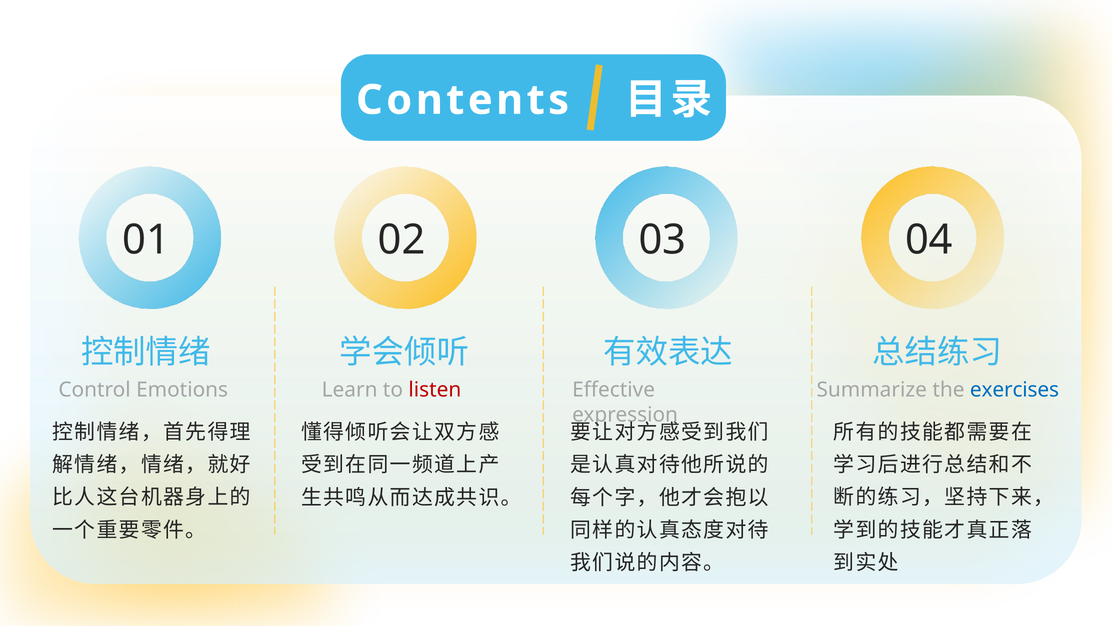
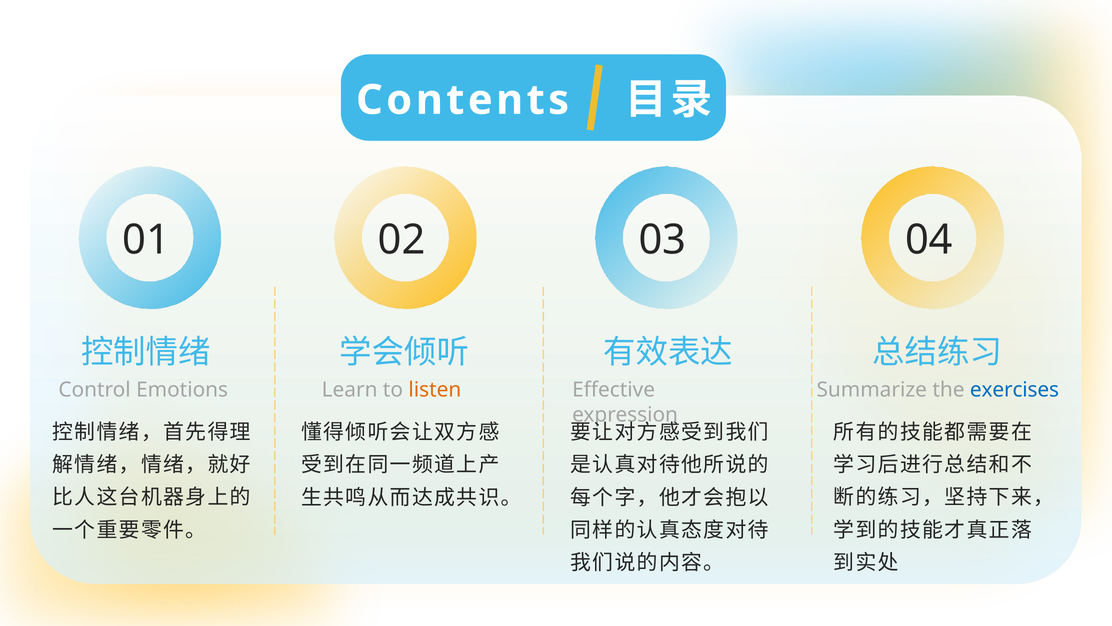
listen colour: red -> orange (435, 390)
